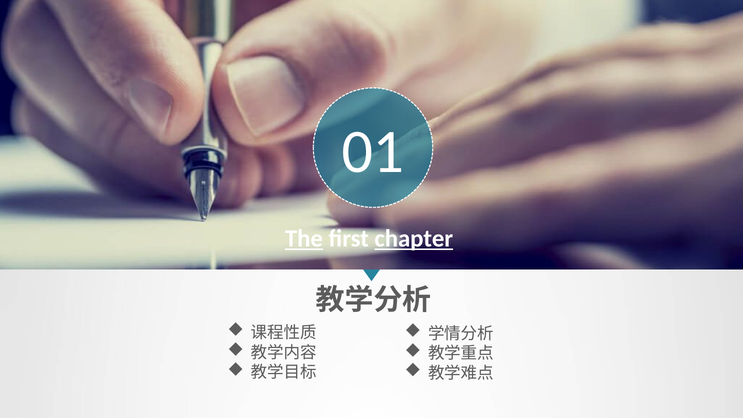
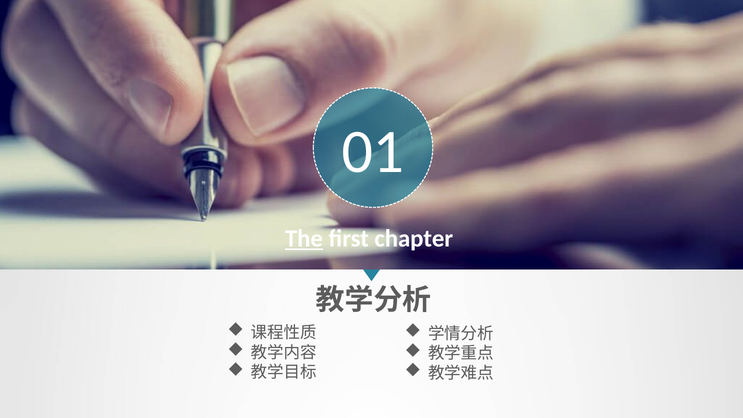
chapter underline: present -> none (414, 239)
